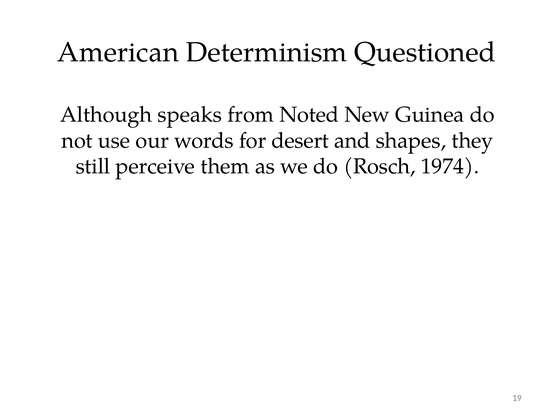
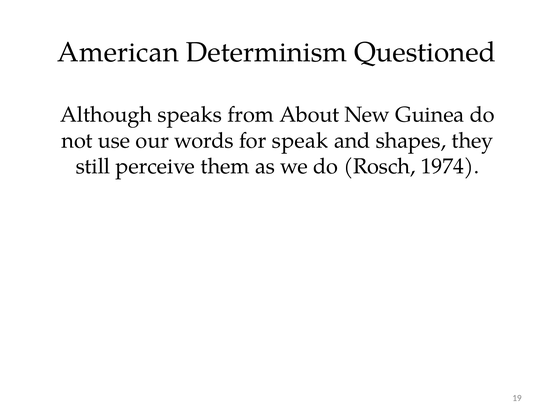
Noted: Noted -> About (309, 114)
desert: desert -> speak (300, 140)
